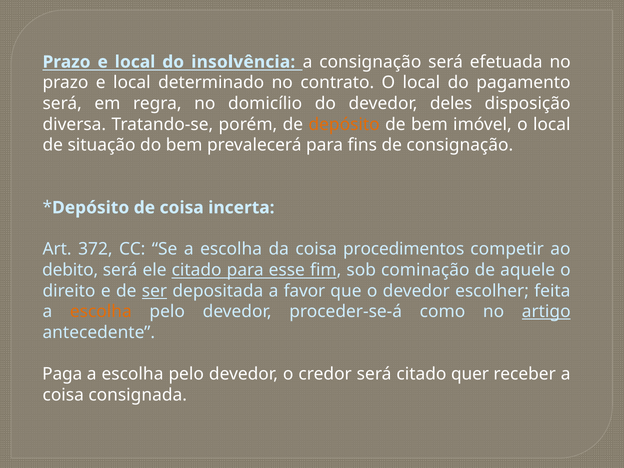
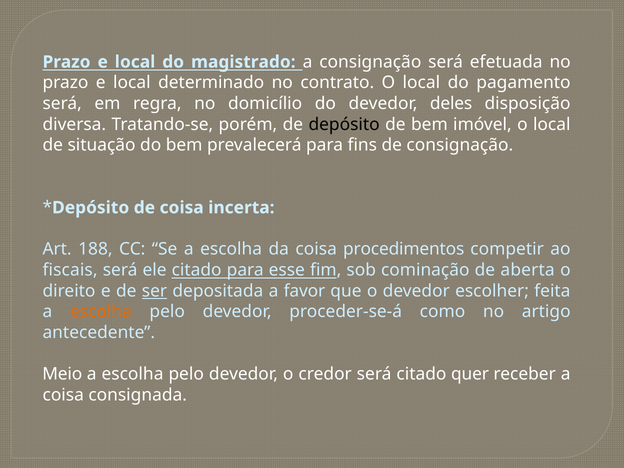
insolvência: insolvência -> magistrado (243, 62)
depósito colour: orange -> black (344, 124)
372: 372 -> 188 (95, 249)
debito: debito -> fiscais (70, 270)
aquele: aquele -> aberta (528, 270)
artigo underline: present -> none (546, 312)
Paga: Paga -> Meio (62, 374)
